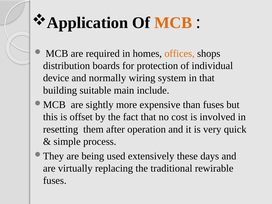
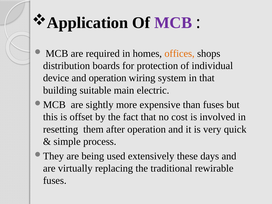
MCB colour: orange -> purple (173, 23)
and normally: normally -> operation (108, 78)
include: include -> electric (153, 90)
